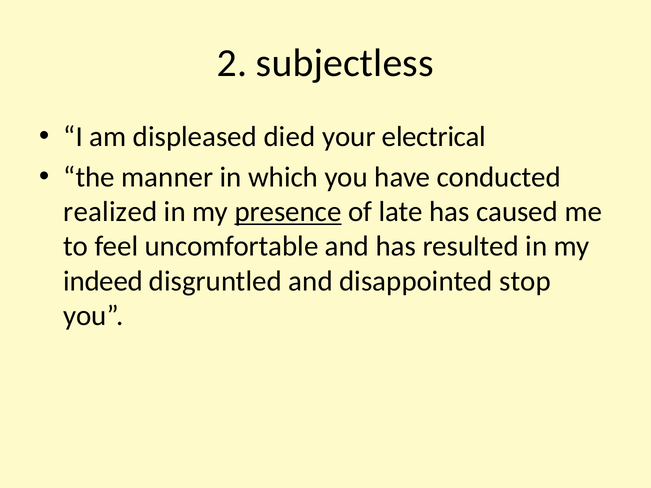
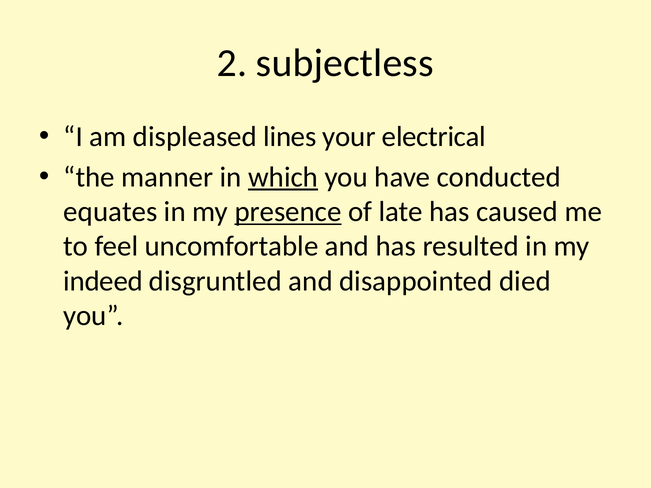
died: died -> lines (290, 137)
which underline: none -> present (283, 177)
realized: realized -> equates (110, 212)
stop: stop -> died (525, 281)
